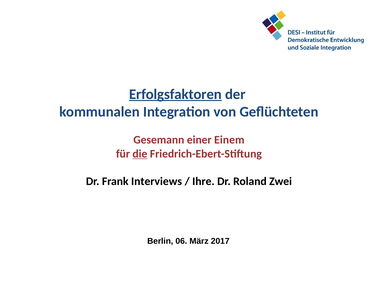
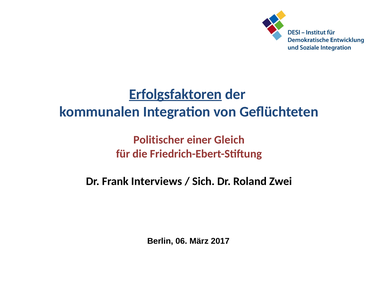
Gesemann: Gesemann -> Politischer (159, 140)
Einem: Einem -> Gleich (229, 140)
die underline: present -> none (140, 154)
Ihre: Ihre -> Sich (203, 182)
